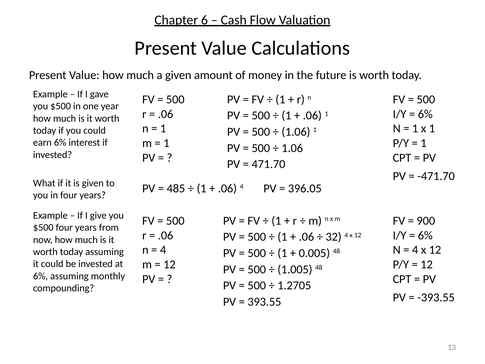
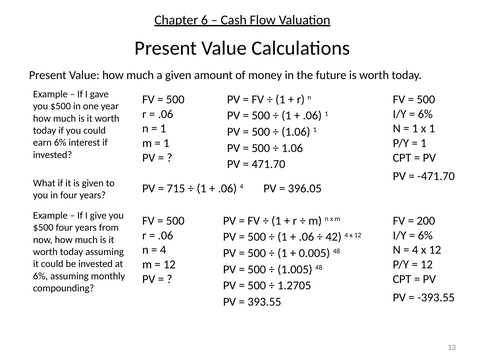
485: 485 -> 715 (176, 188)
900: 900 -> 200 (426, 221)
32: 32 -> 42 (334, 237)
